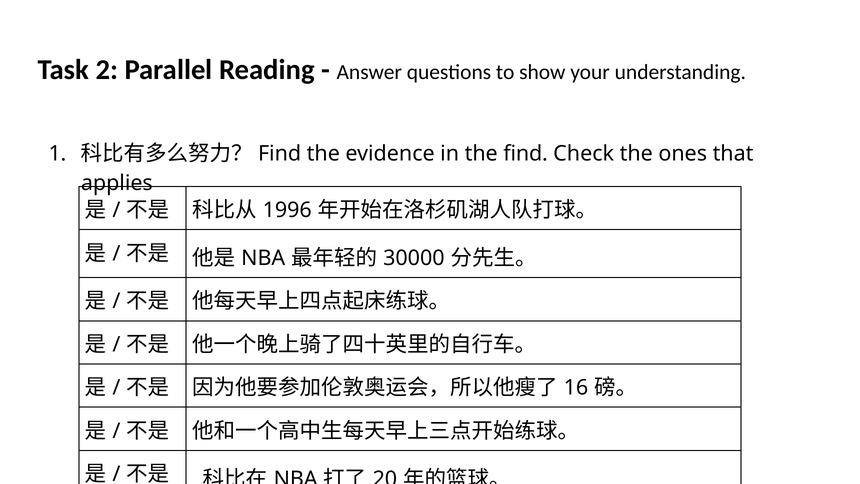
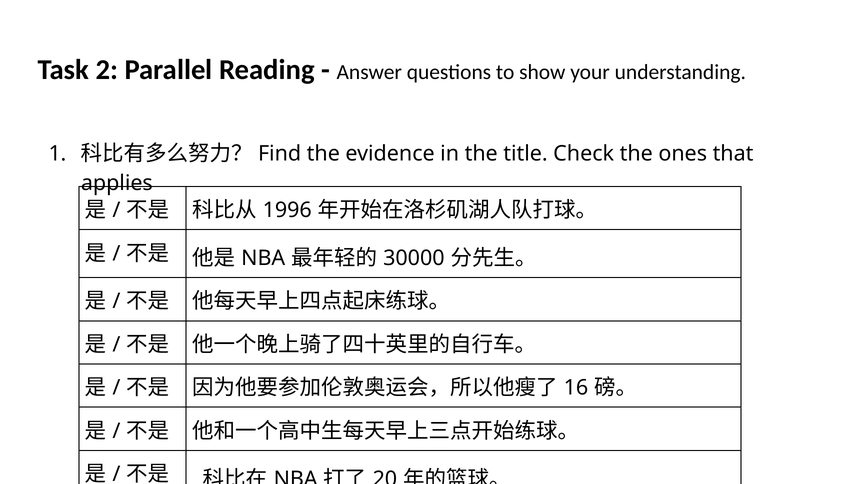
find: find -> title (526, 153)
